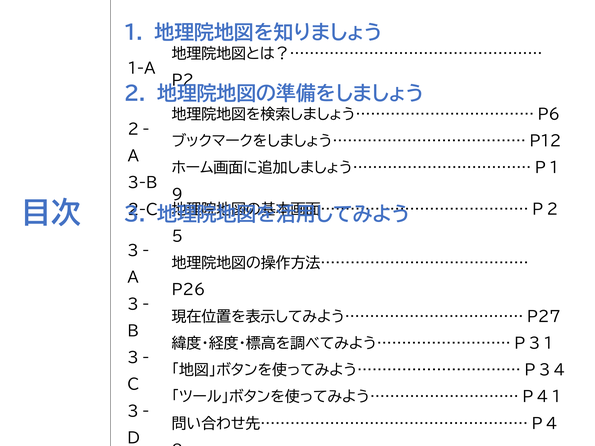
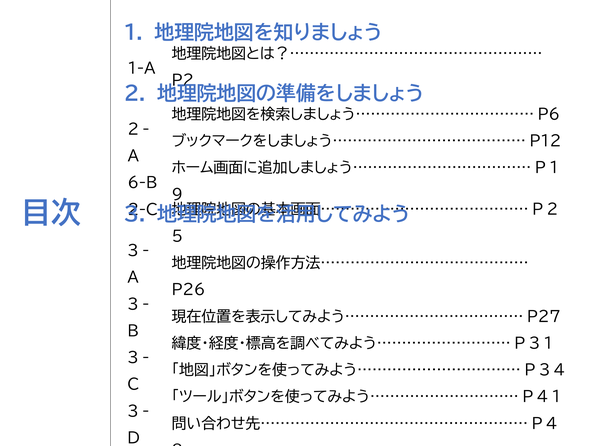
3-B: 3-B -> 6-B (143, 183)
